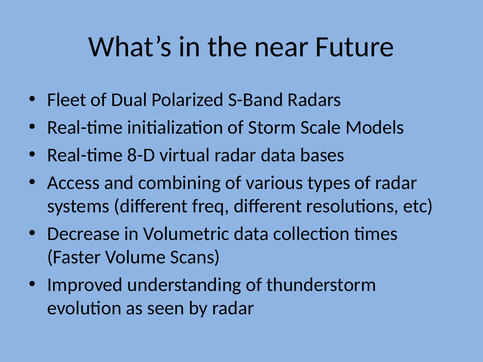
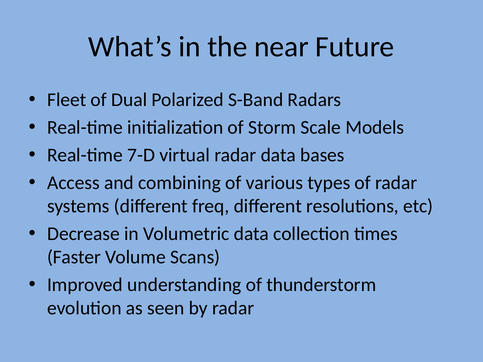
8-D: 8-D -> 7-D (141, 155)
